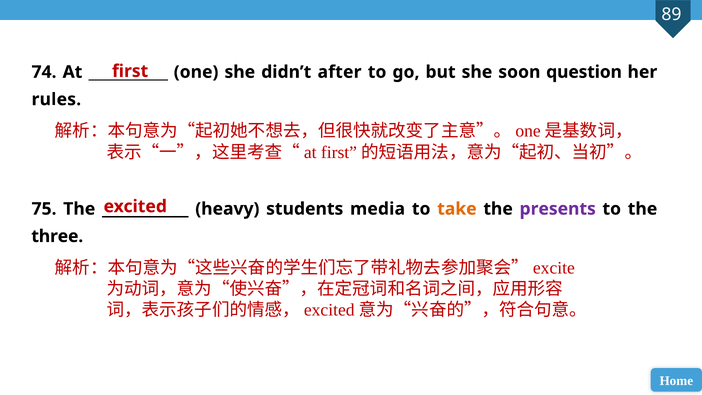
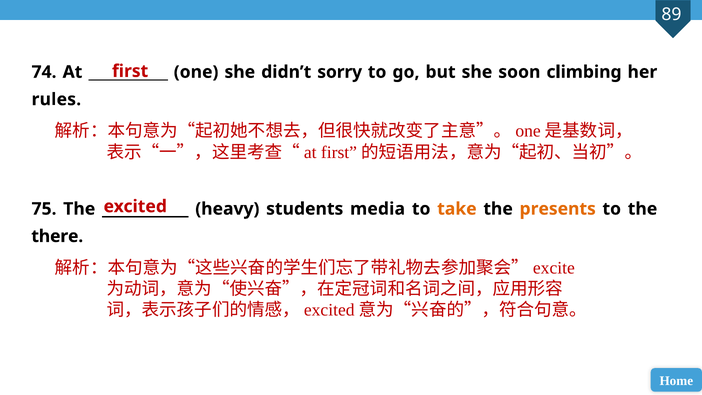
after: after -> sorry (340, 72)
question: question -> climbing (584, 72)
presents colour: purple -> orange (558, 209)
three: three -> there (57, 236)
